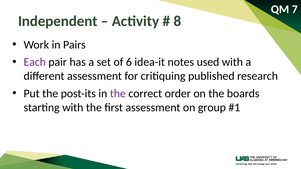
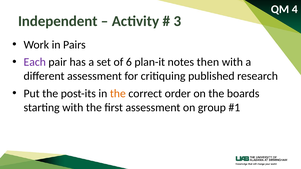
7: 7 -> 4 (295, 9)
8: 8 -> 3 (177, 21)
idea-it: idea-it -> plan-it (150, 62)
used: used -> then (208, 62)
the colour: purple -> orange (118, 94)
